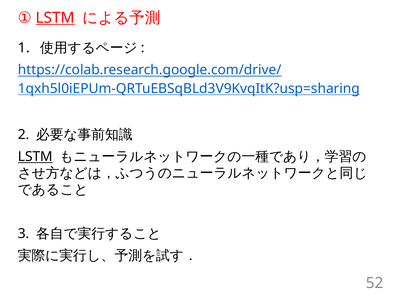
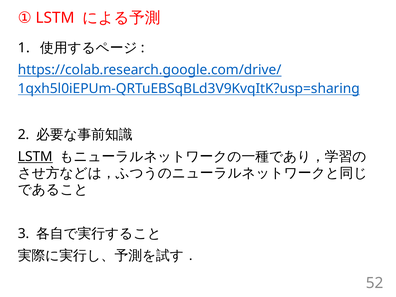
LSTM underline: present -> none (55, 18)
